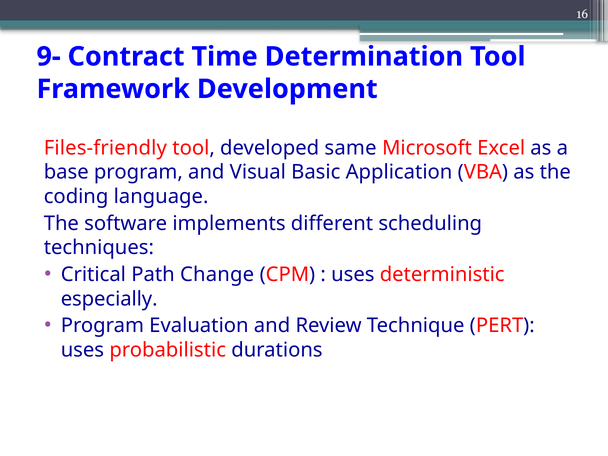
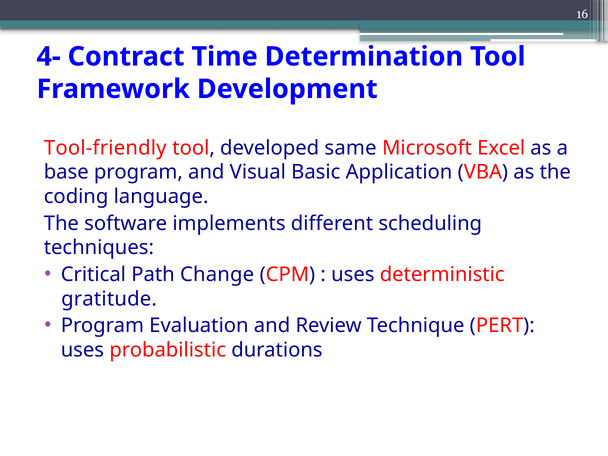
9-: 9- -> 4- (49, 57)
Files-friendly: Files-friendly -> Tool-friendly (105, 148)
especially: especially -> gratitude (109, 299)
